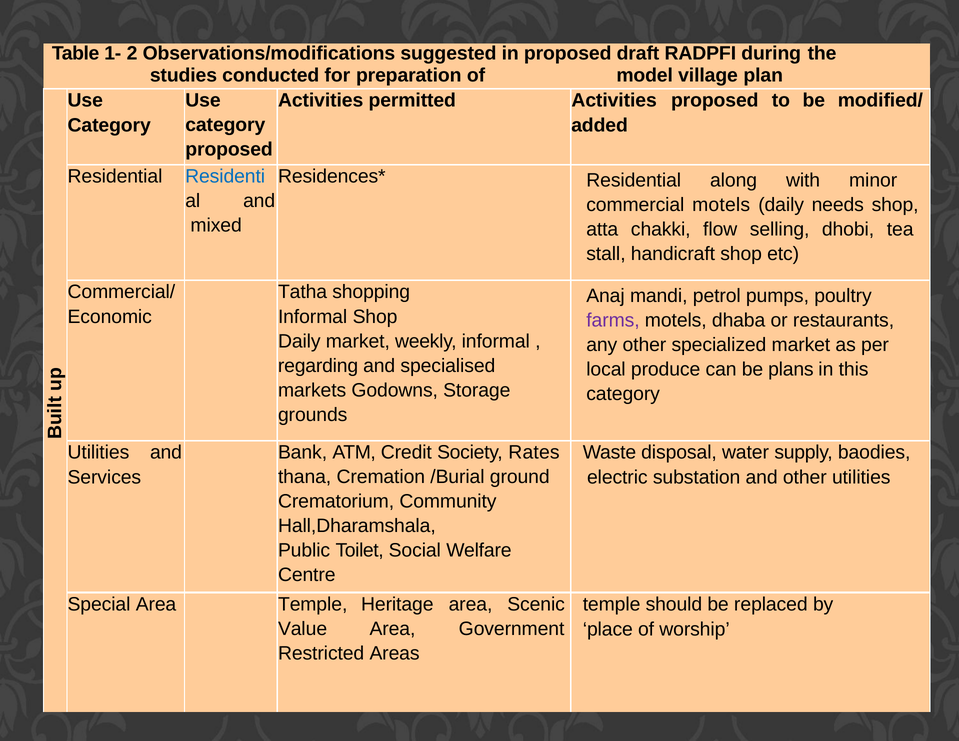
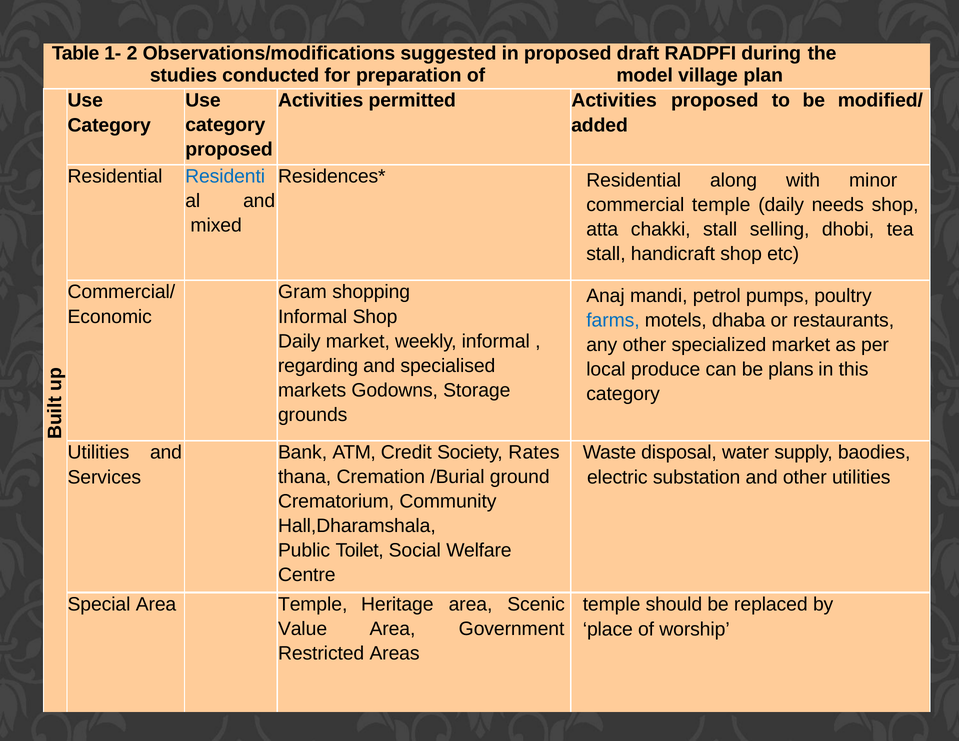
commercial motels: motels -> temple (721, 205)
chakki flow: flow -> stall (720, 229)
Tatha: Tatha -> Gram (302, 292)
farms colour: purple -> blue (613, 320)
